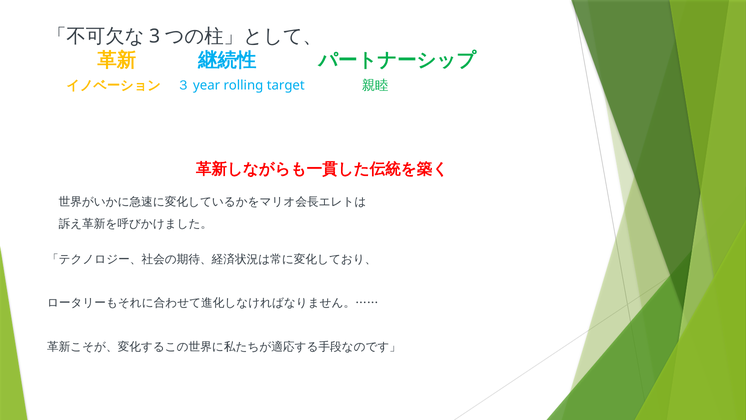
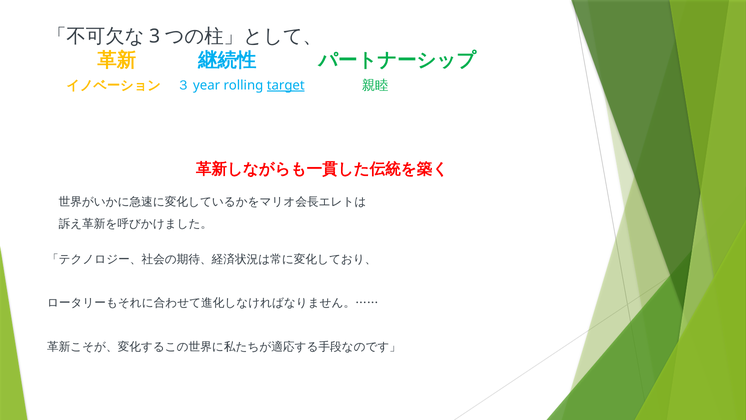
target underline: none -> present (286, 85)
